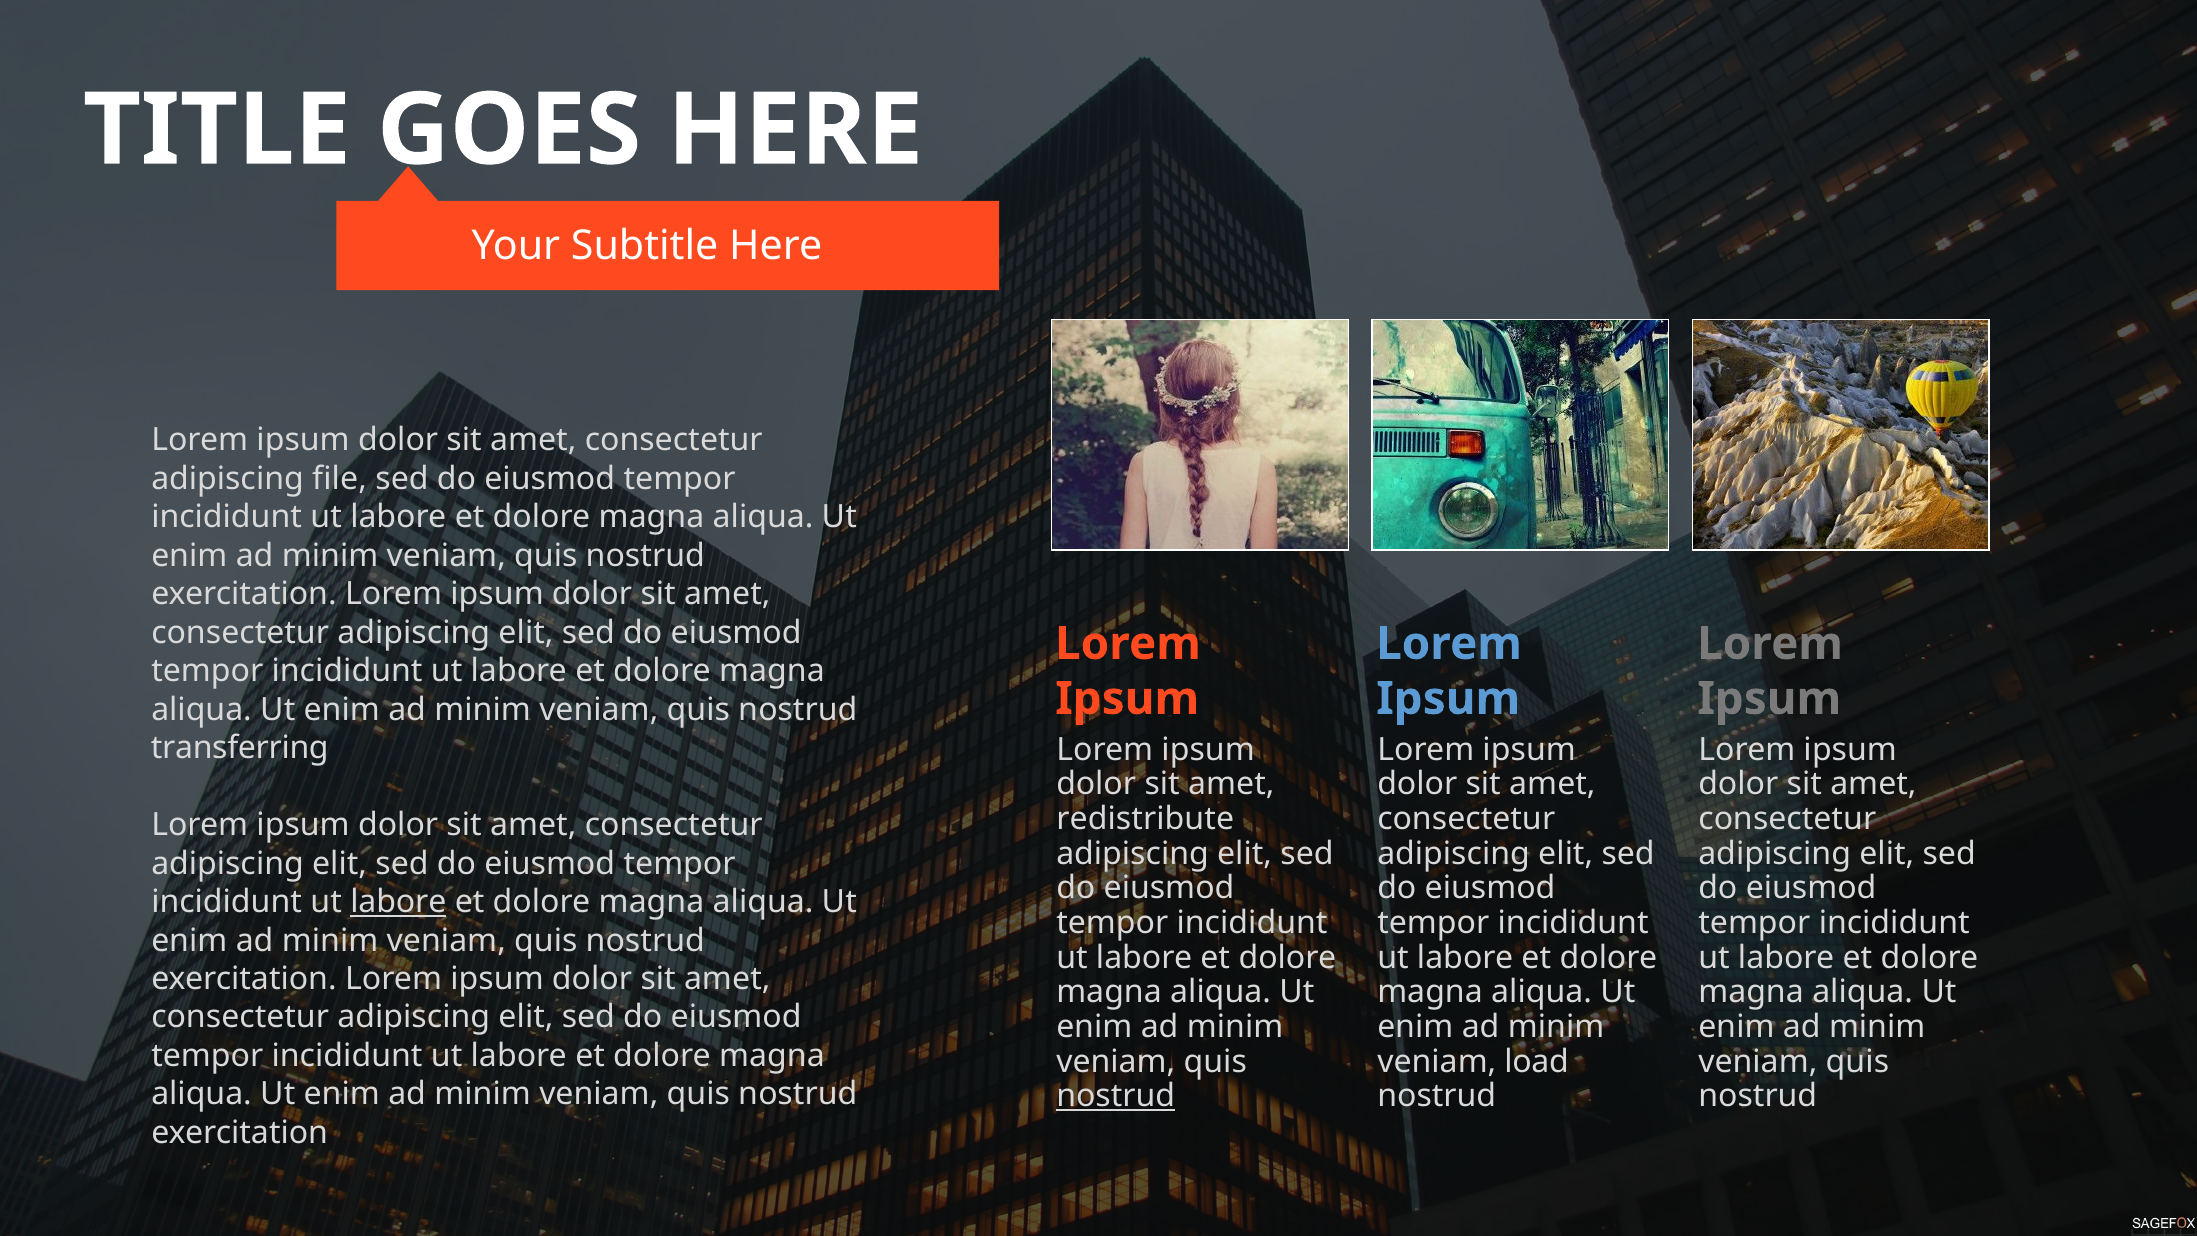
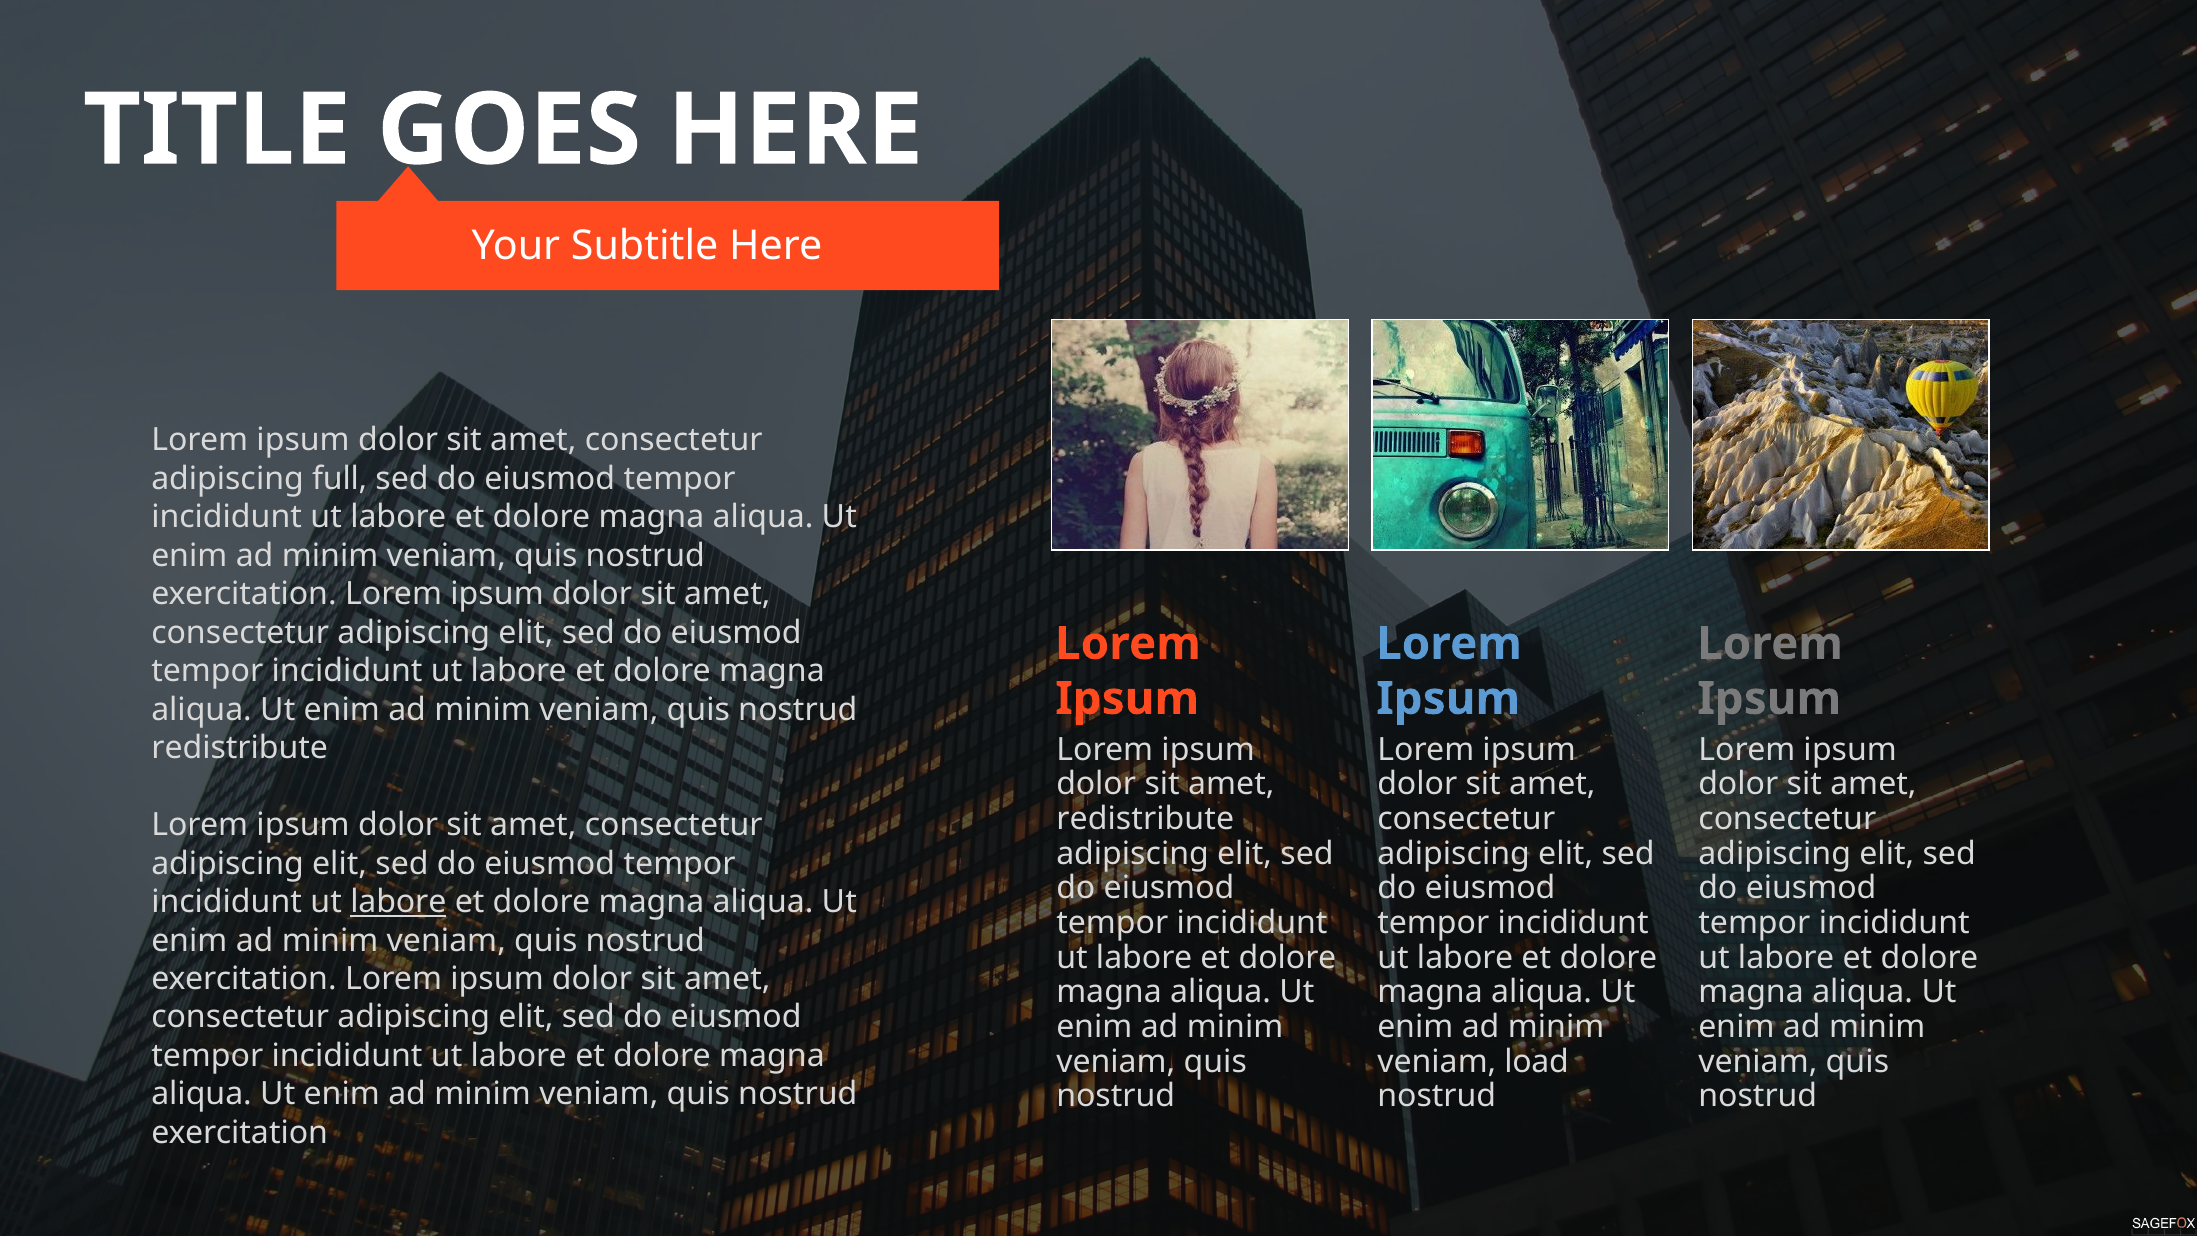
file: file -> full (340, 479)
transferring: transferring -> redistribute (240, 748)
nostrud underline: present -> none (1116, 1096)
